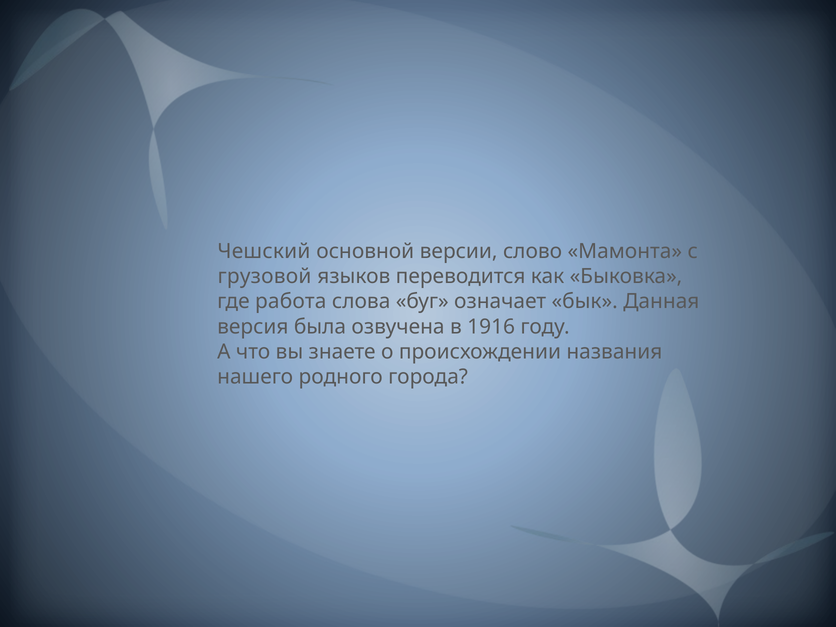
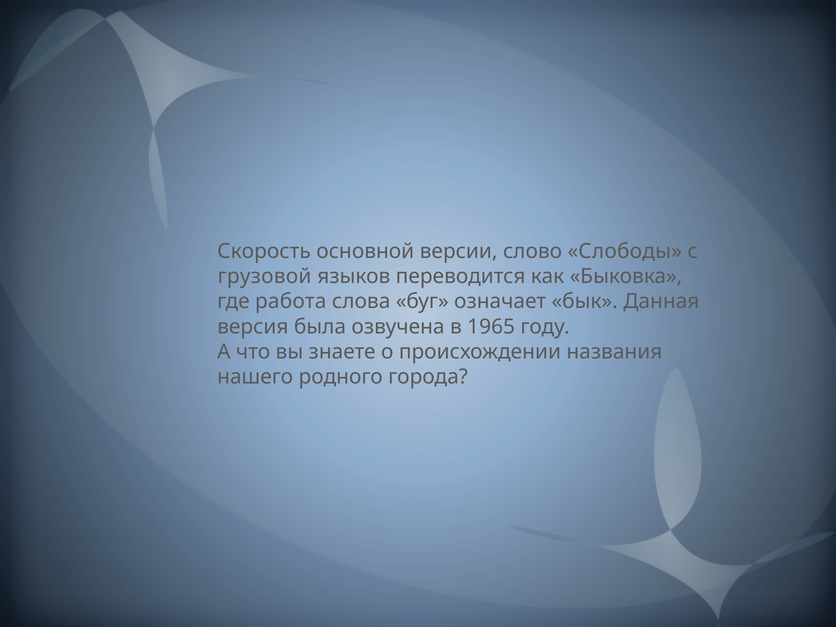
Чешский: Чешский -> Скорость (264, 251)
Мамонта: Мамонта -> Слободы (625, 251)
1916: 1916 -> 1965 (491, 327)
